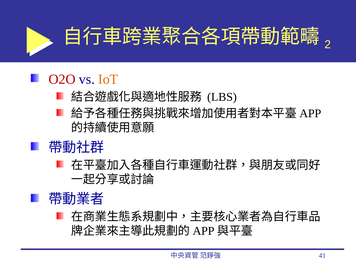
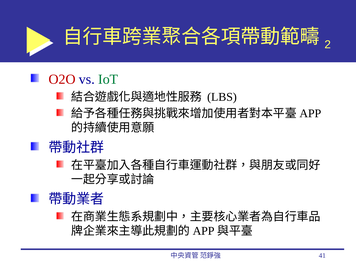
IoT colour: orange -> green (108, 79)
